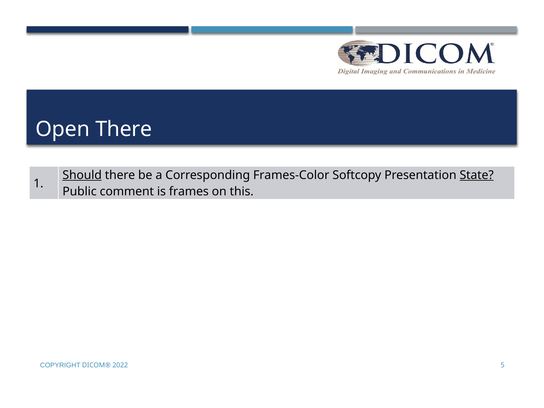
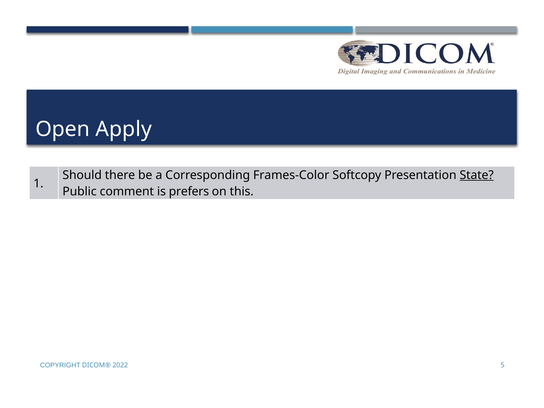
Open There: There -> Apply (124, 129)
Should underline: present -> none (82, 175)
frames: frames -> prefers (189, 192)
